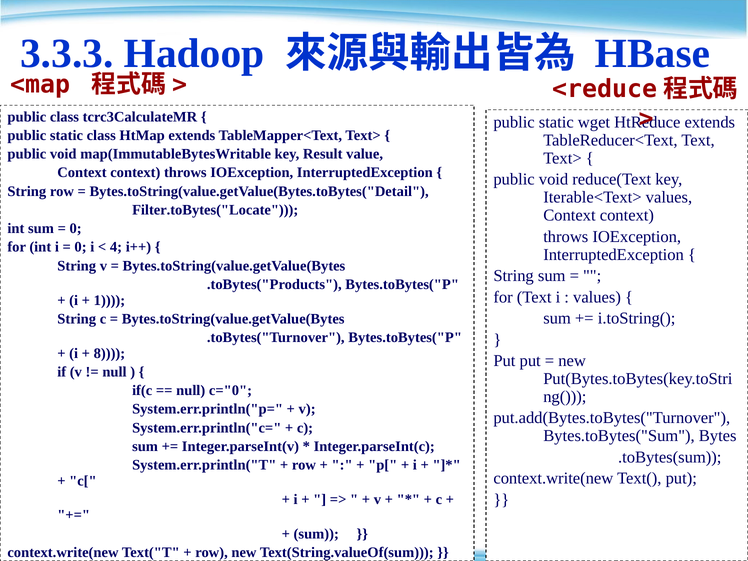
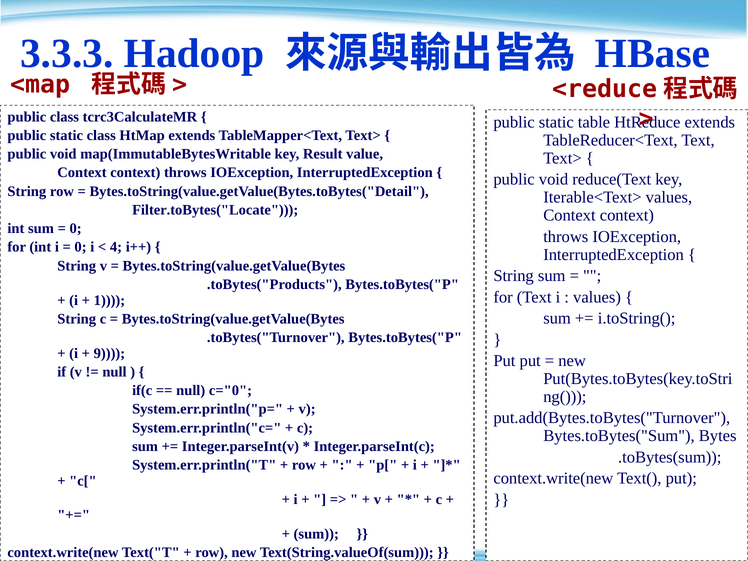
wget: wget -> table (594, 122)
8: 8 -> 9 (109, 353)
